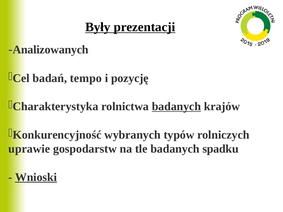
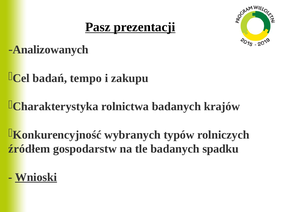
Były: Były -> Pasz (98, 27)
pozycję: pozycję -> zakupu (130, 78)
badanych underline: present -> none (176, 107)
uprawie: uprawie -> źródłem (29, 149)
